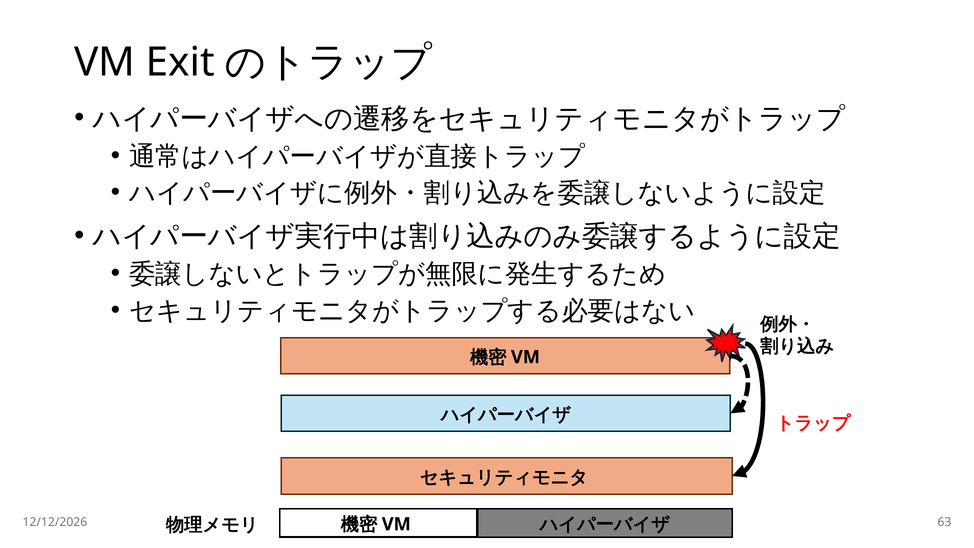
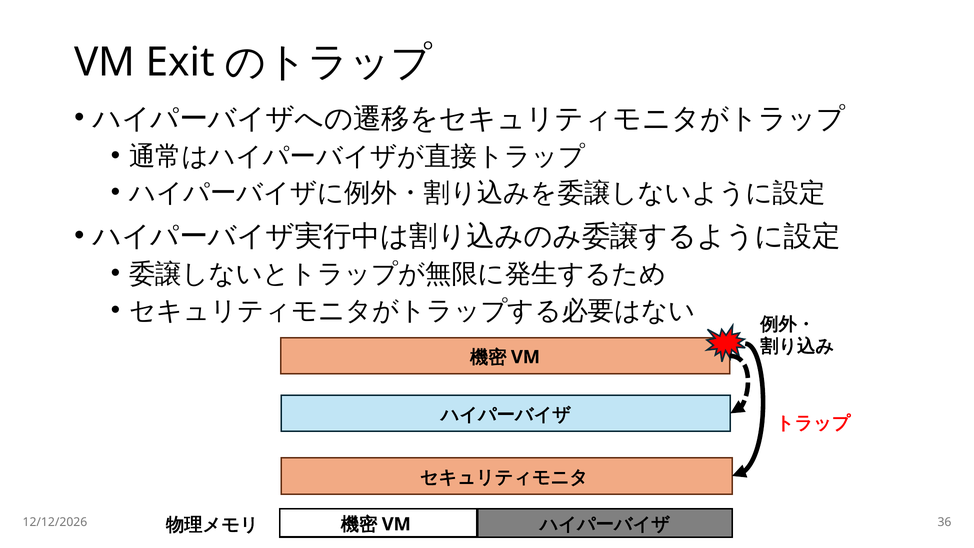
63: 63 -> 36 (944, 522)
